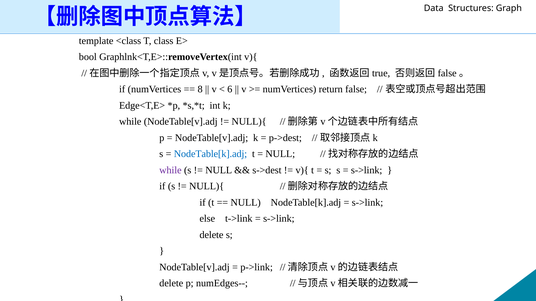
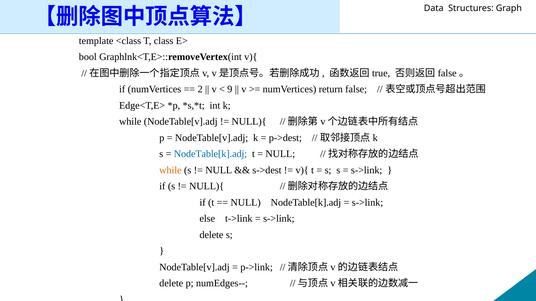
8: 8 -> 2 (200, 89)
6: 6 -> 9 (230, 89)
while colour: purple -> orange (170, 170)
